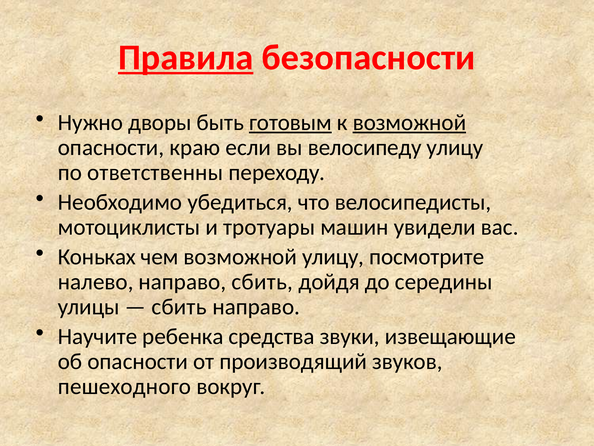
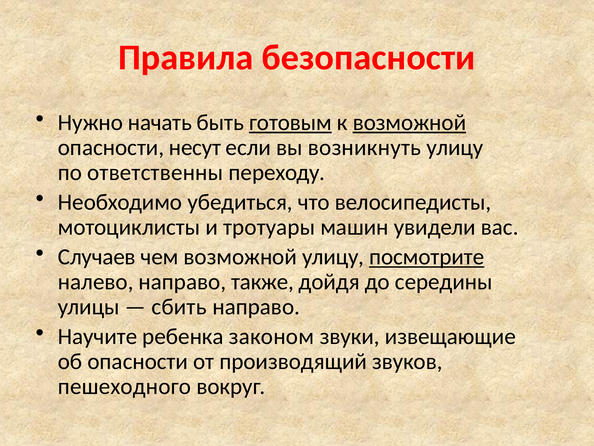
Правила underline: present -> none (186, 58)
дворы: дворы -> начать (160, 122)
краю: краю -> несут (195, 147)
велосипеду: велосипеду -> возникнуть (365, 147)
Коньках: Коньках -> Случаев (97, 257)
посмотрите underline: none -> present (427, 257)
направо сбить: сбить -> также (262, 282)
средства: средства -> законом (271, 336)
